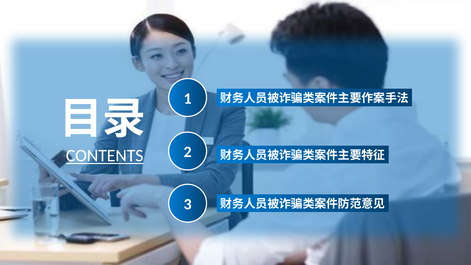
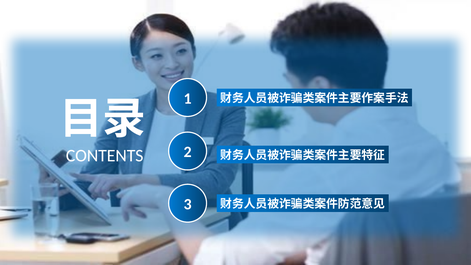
CONTENTS underline: present -> none (105, 156)
